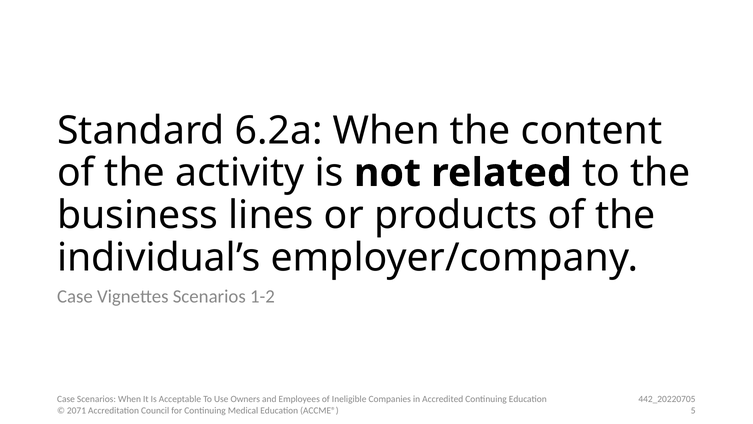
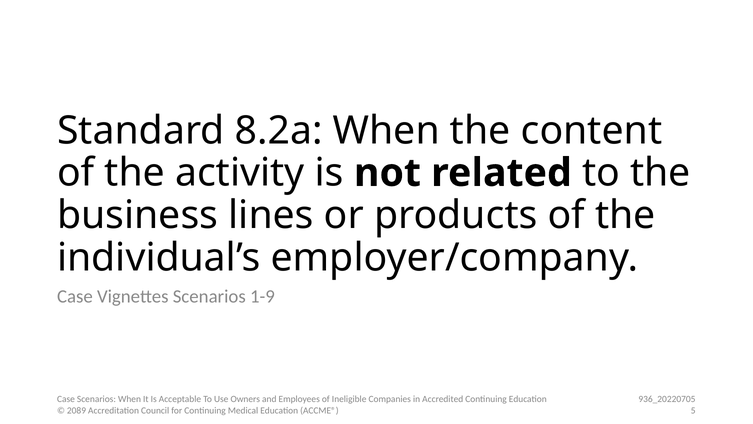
6.2a: 6.2a -> 8.2a (279, 130)
1-2: 1-2 -> 1-9 (262, 296)
442_20220705: 442_20220705 -> 936_20220705 (667, 399)
2071: 2071 -> 2089 (77, 410)
